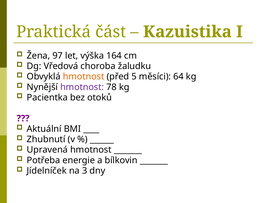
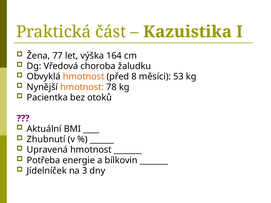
97: 97 -> 77 (58, 56)
5: 5 -> 8 (134, 77)
64: 64 -> 53 (178, 77)
hmotnost colour: purple -> orange (82, 87)
